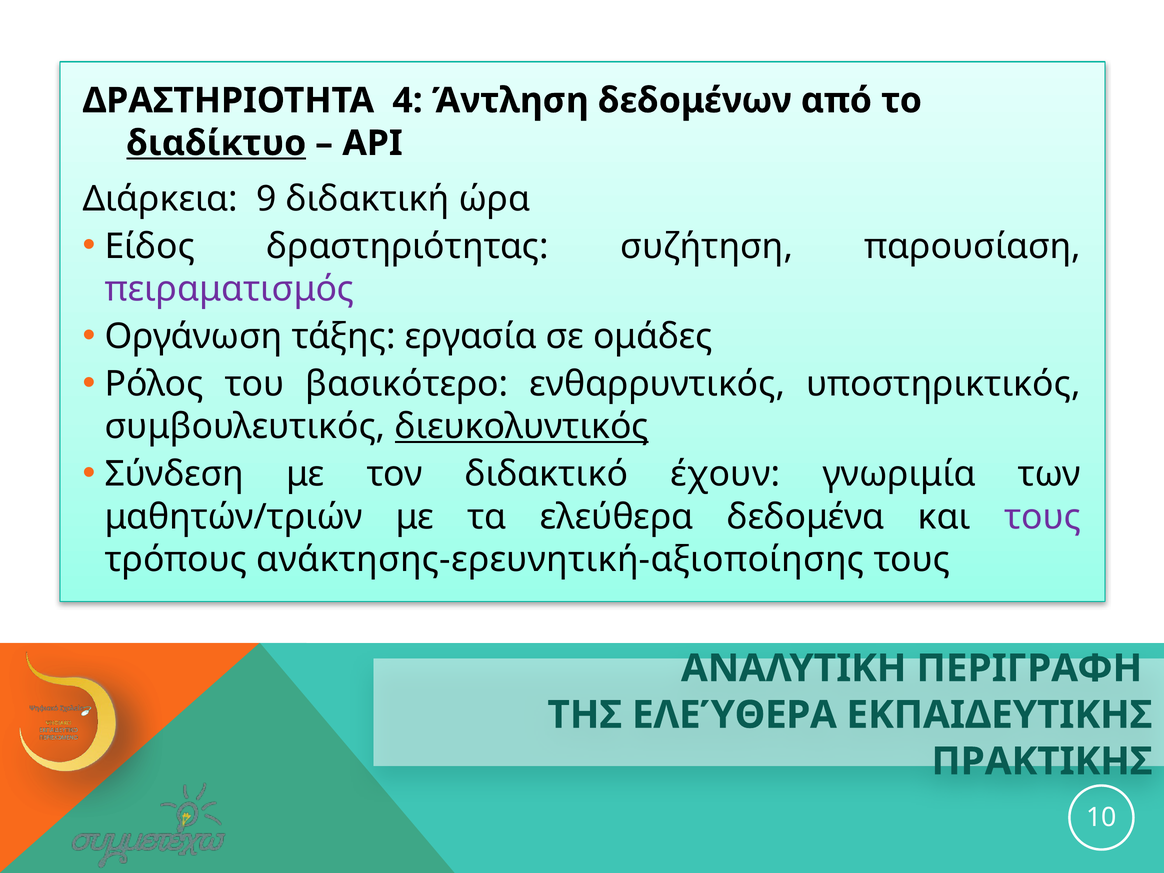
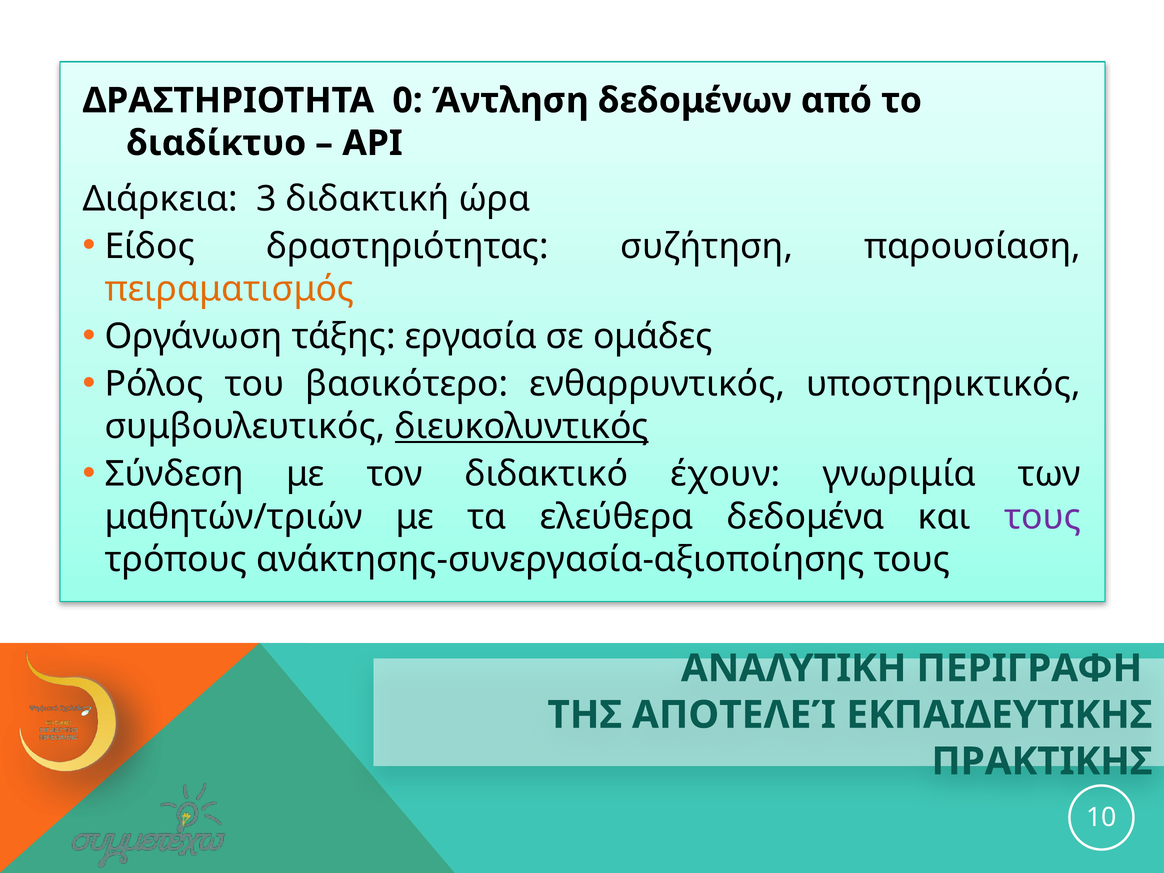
4: 4 -> 0 (408, 101)
διαδίκτυο underline: present -> none (216, 143)
9: 9 -> 3 (267, 199)
πειραματισμός colour: purple -> orange (230, 289)
ανάκτησης-ερευνητική-αξιοποίησης: ανάκτησης-ερευνητική-αξιοποίησης -> ανάκτησης-συνεργασία-αξιοποίησης (560, 560)
ΤΗΣ ΕΛΕΎΘΕΡΑ: ΕΛΕΎΘΕΡΑ -> ΑΠΟΤΕΛΕΊ (734, 715)
